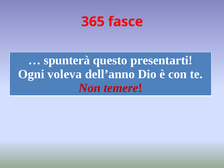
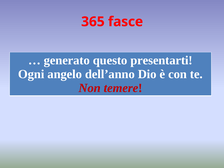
spunterà: spunterà -> generato (67, 60)
voleva: voleva -> angelo (65, 74)
